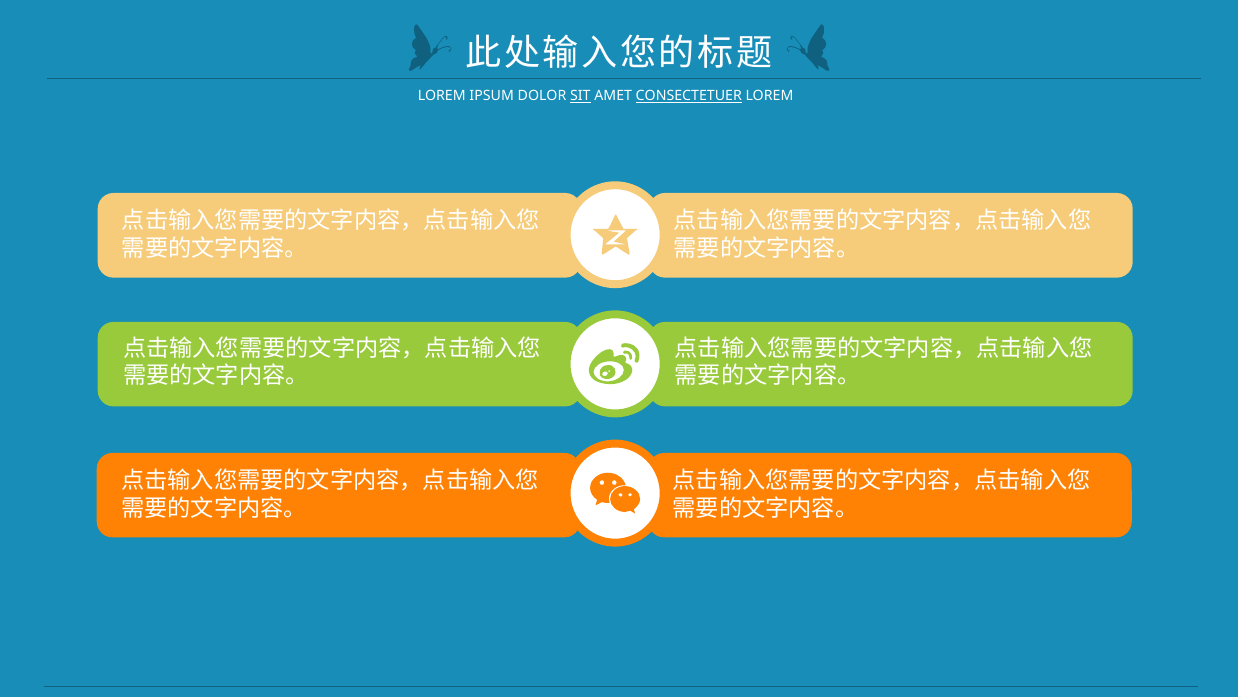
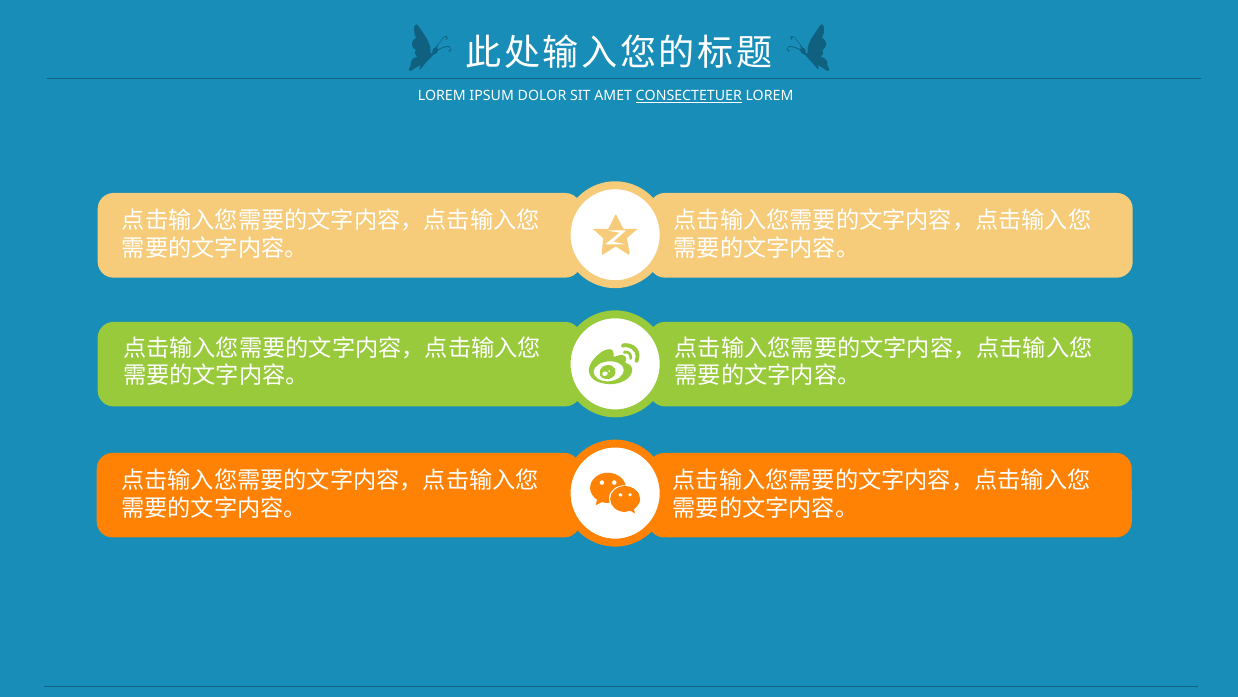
SIT underline: present -> none (580, 96)
